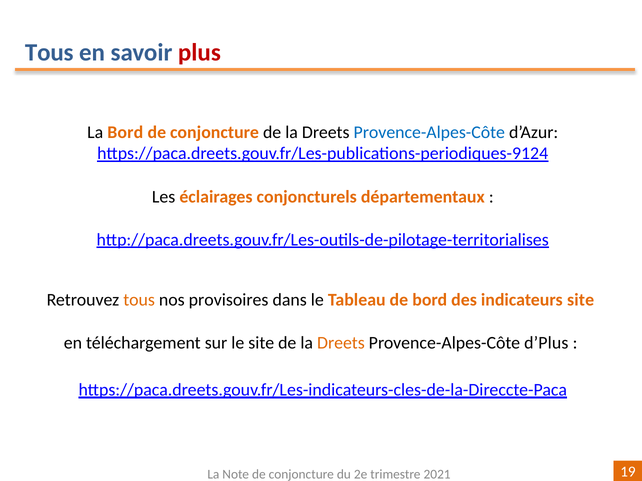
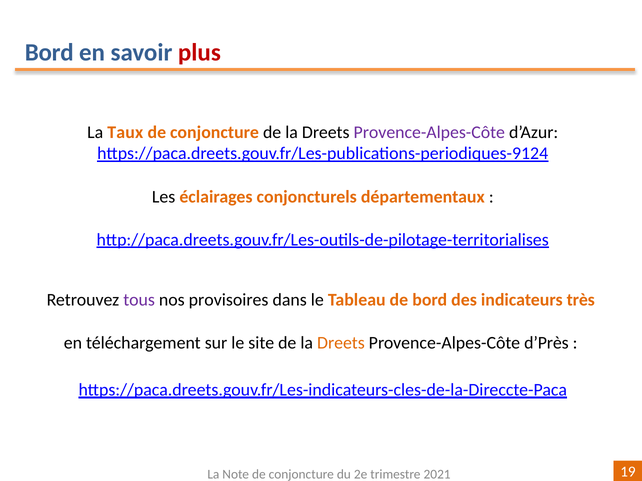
Tous: Tous -> Bord (49, 53)
La Bord: Bord -> Taux (125, 132)
Provence-Alpes-Côte colour: blue -> purple (429, 132)
tous colour: orange -> purple (139, 300)
indicateurs site: site -> très (581, 300)
d’Plus: d’Plus -> d’Près (546, 343)
